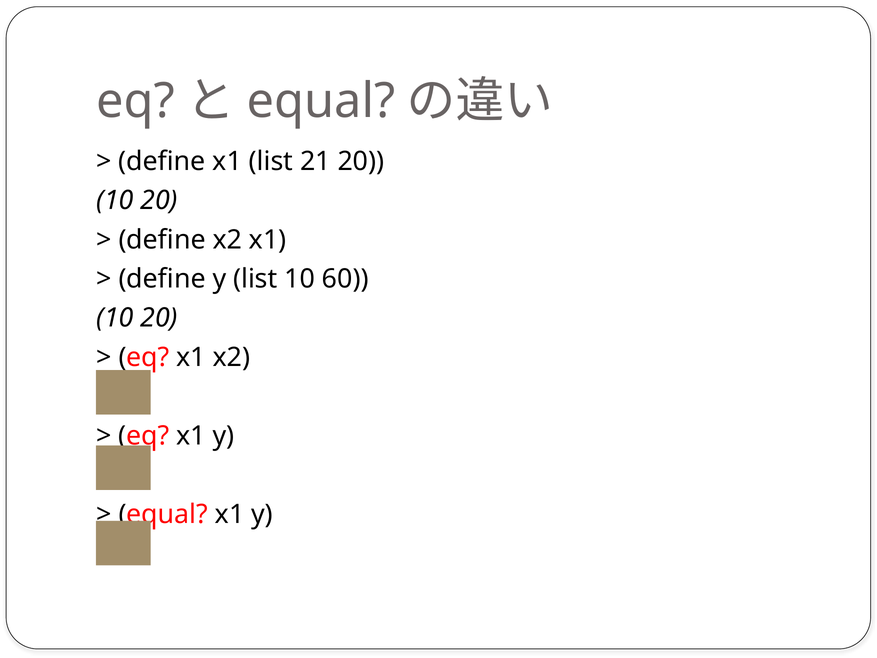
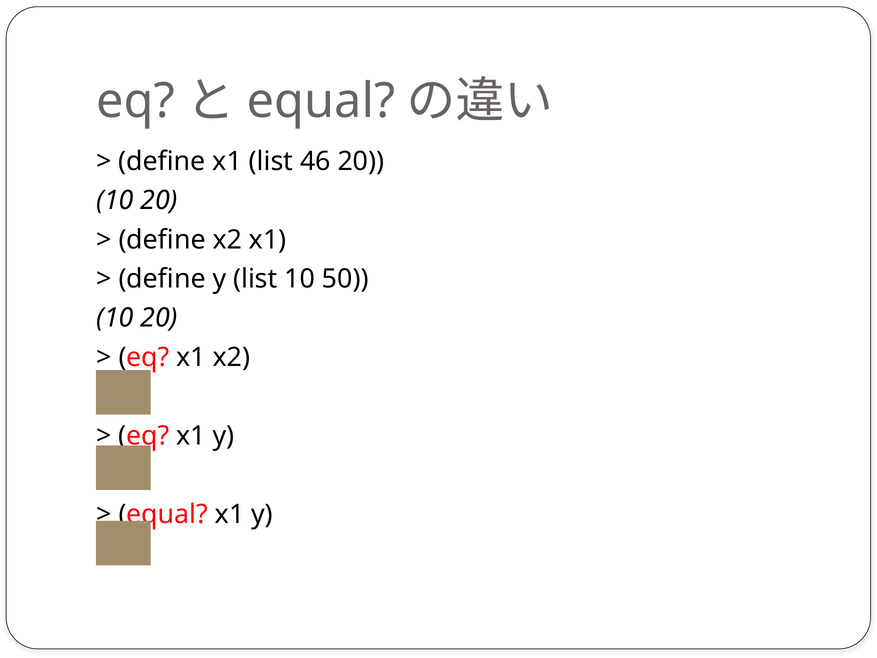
21: 21 -> 46 (315, 161)
60: 60 -> 50 (345, 279)
